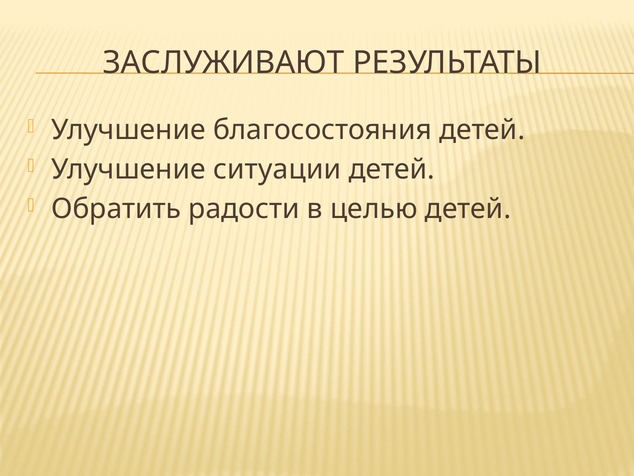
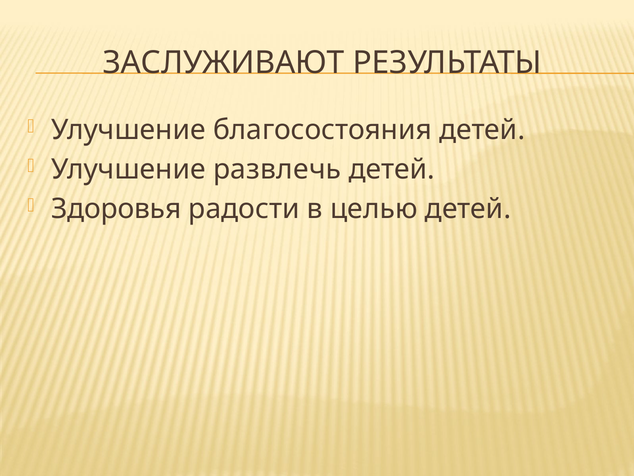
ситуации: ситуации -> развлечь (277, 169)
Обратить: Обратить -> Здоровья (116, 209)
